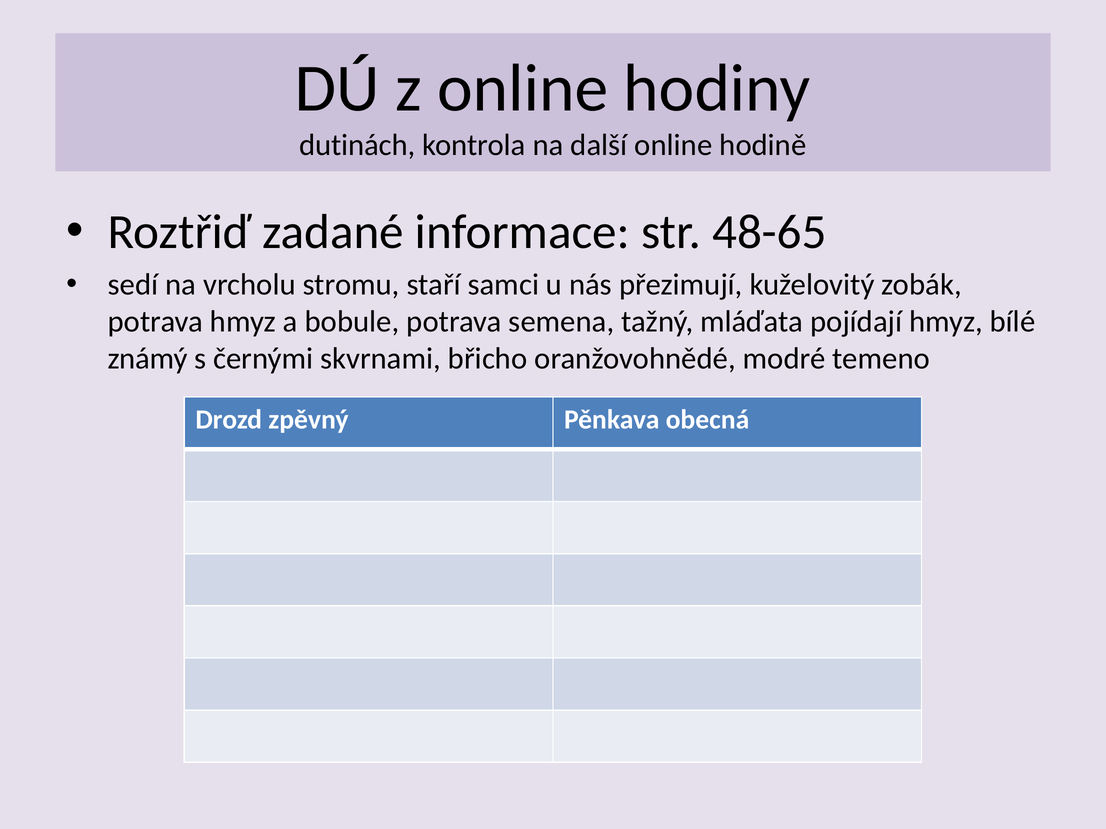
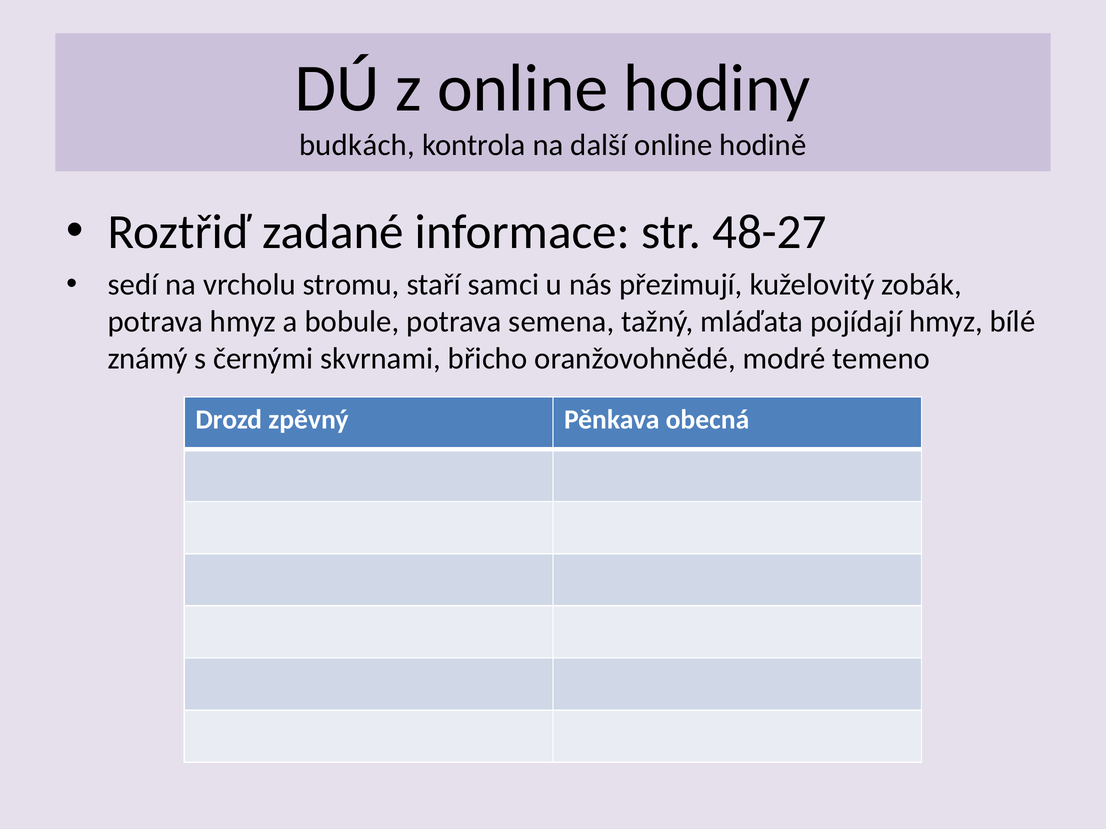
dutinách: dutinách -> budkách (357, 145)
48-65: 48-65 -> 48-27 (769, 232)
